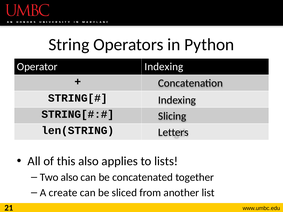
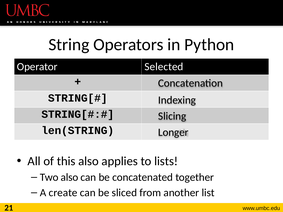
Operator Indexing: Indexing -> Selected (164, 67)
Letters: Letters -> Longer (173, 132)
